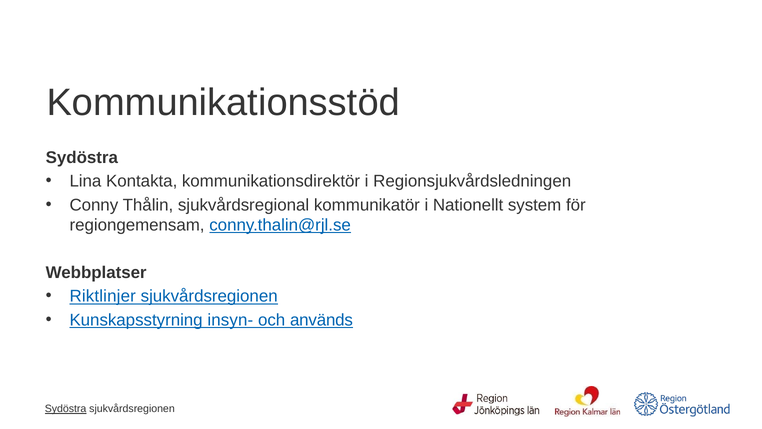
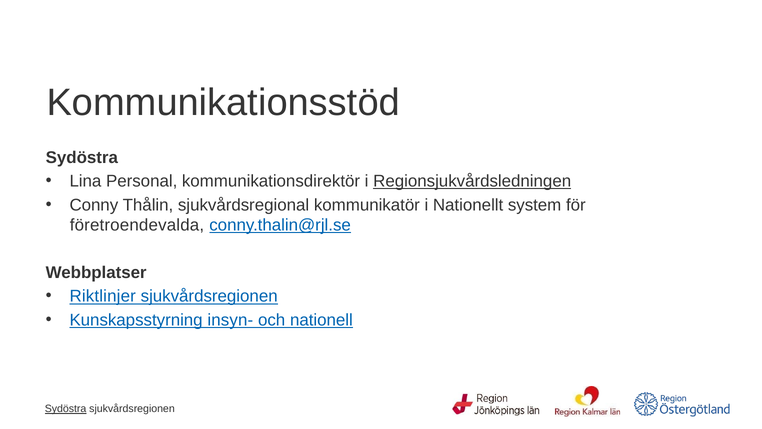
Kontakta: Kontakta -> Personal (142, 181)
Regionsjukvårdsledningen underline: none -> present (472, 181)
regiongemensam: regiongemensam -> företroendevalda (137, 225)
används: används -> nationell (321, 320)
